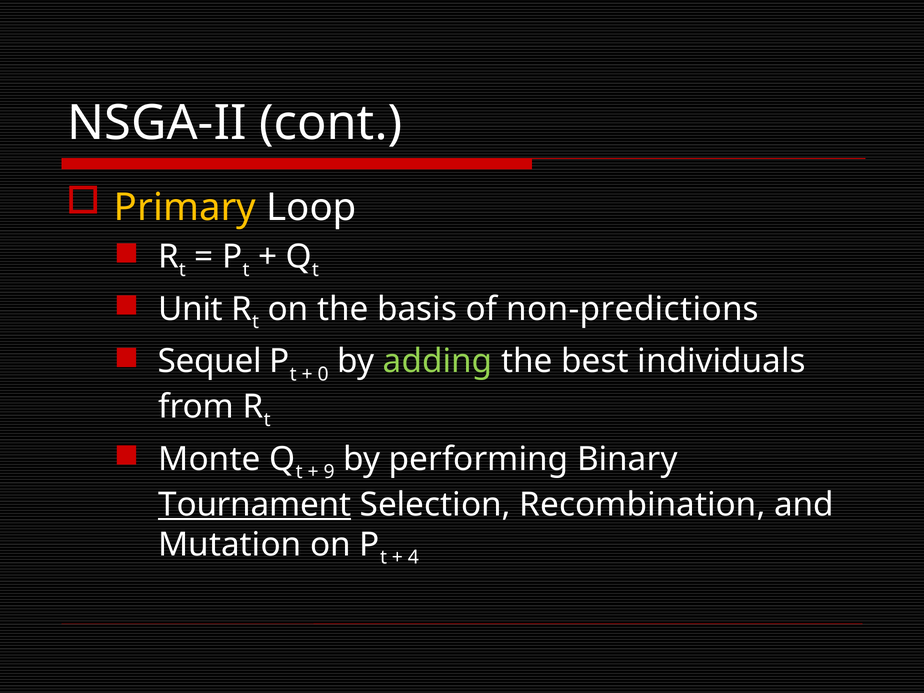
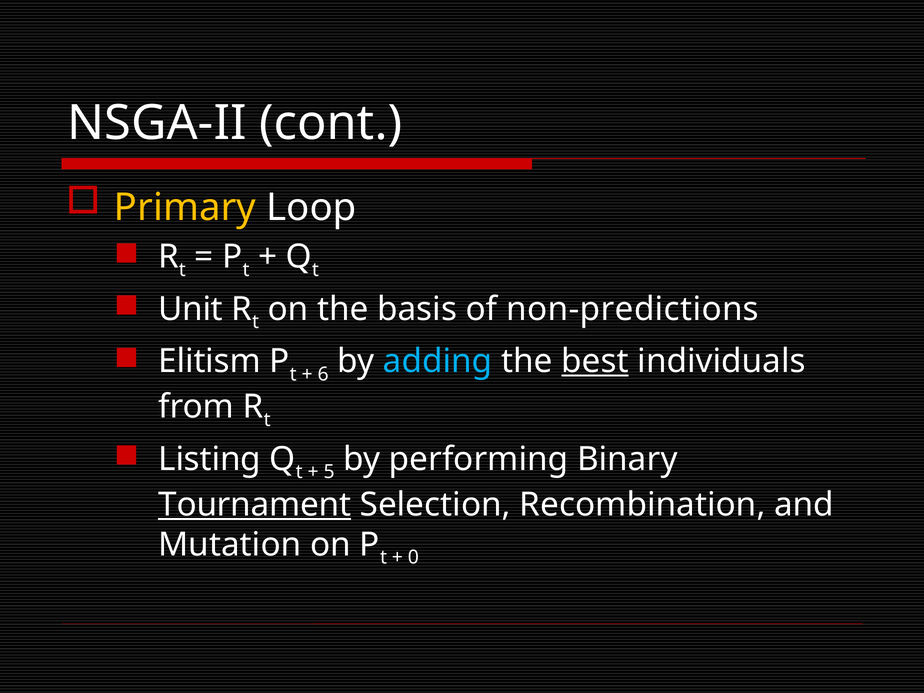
Sequel: Sequel -> Elitism (210, 361)
0: 0 -> 6 (323, 374)
adding colour: light green -> light blue (438, 361)
best underline: none -> present (595, 361)
Monte: Monte -> Listing (210, 459)
9: 9 -> 5 (329, 472)
4: 4 -> 0 (413, 558)
